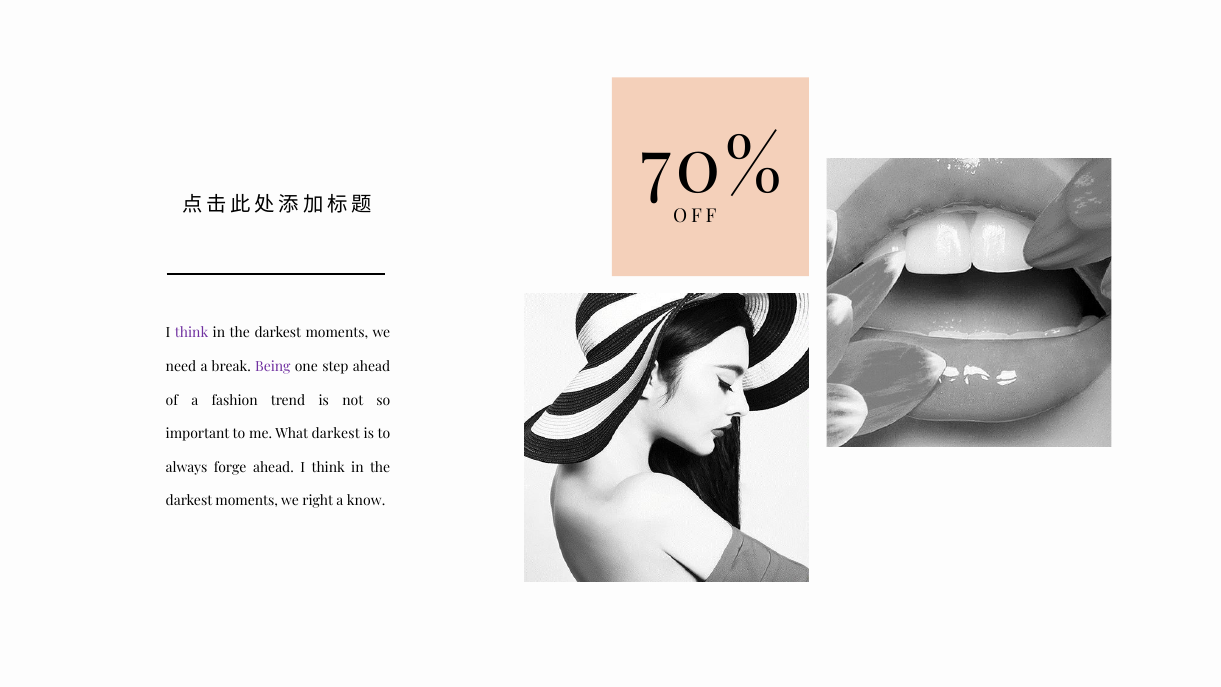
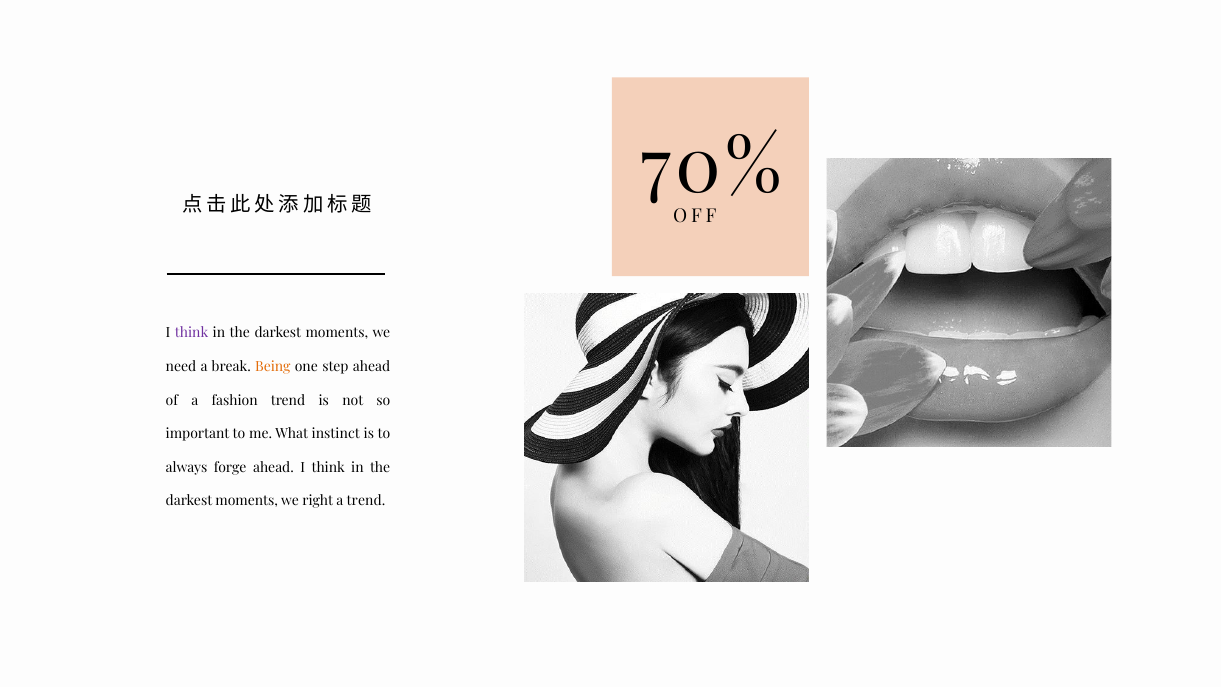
Being colour: purple -> orange (273, 367)
What darkest: darkest -> instinct (336, 434)
a know: know -> trend (366, 501)
